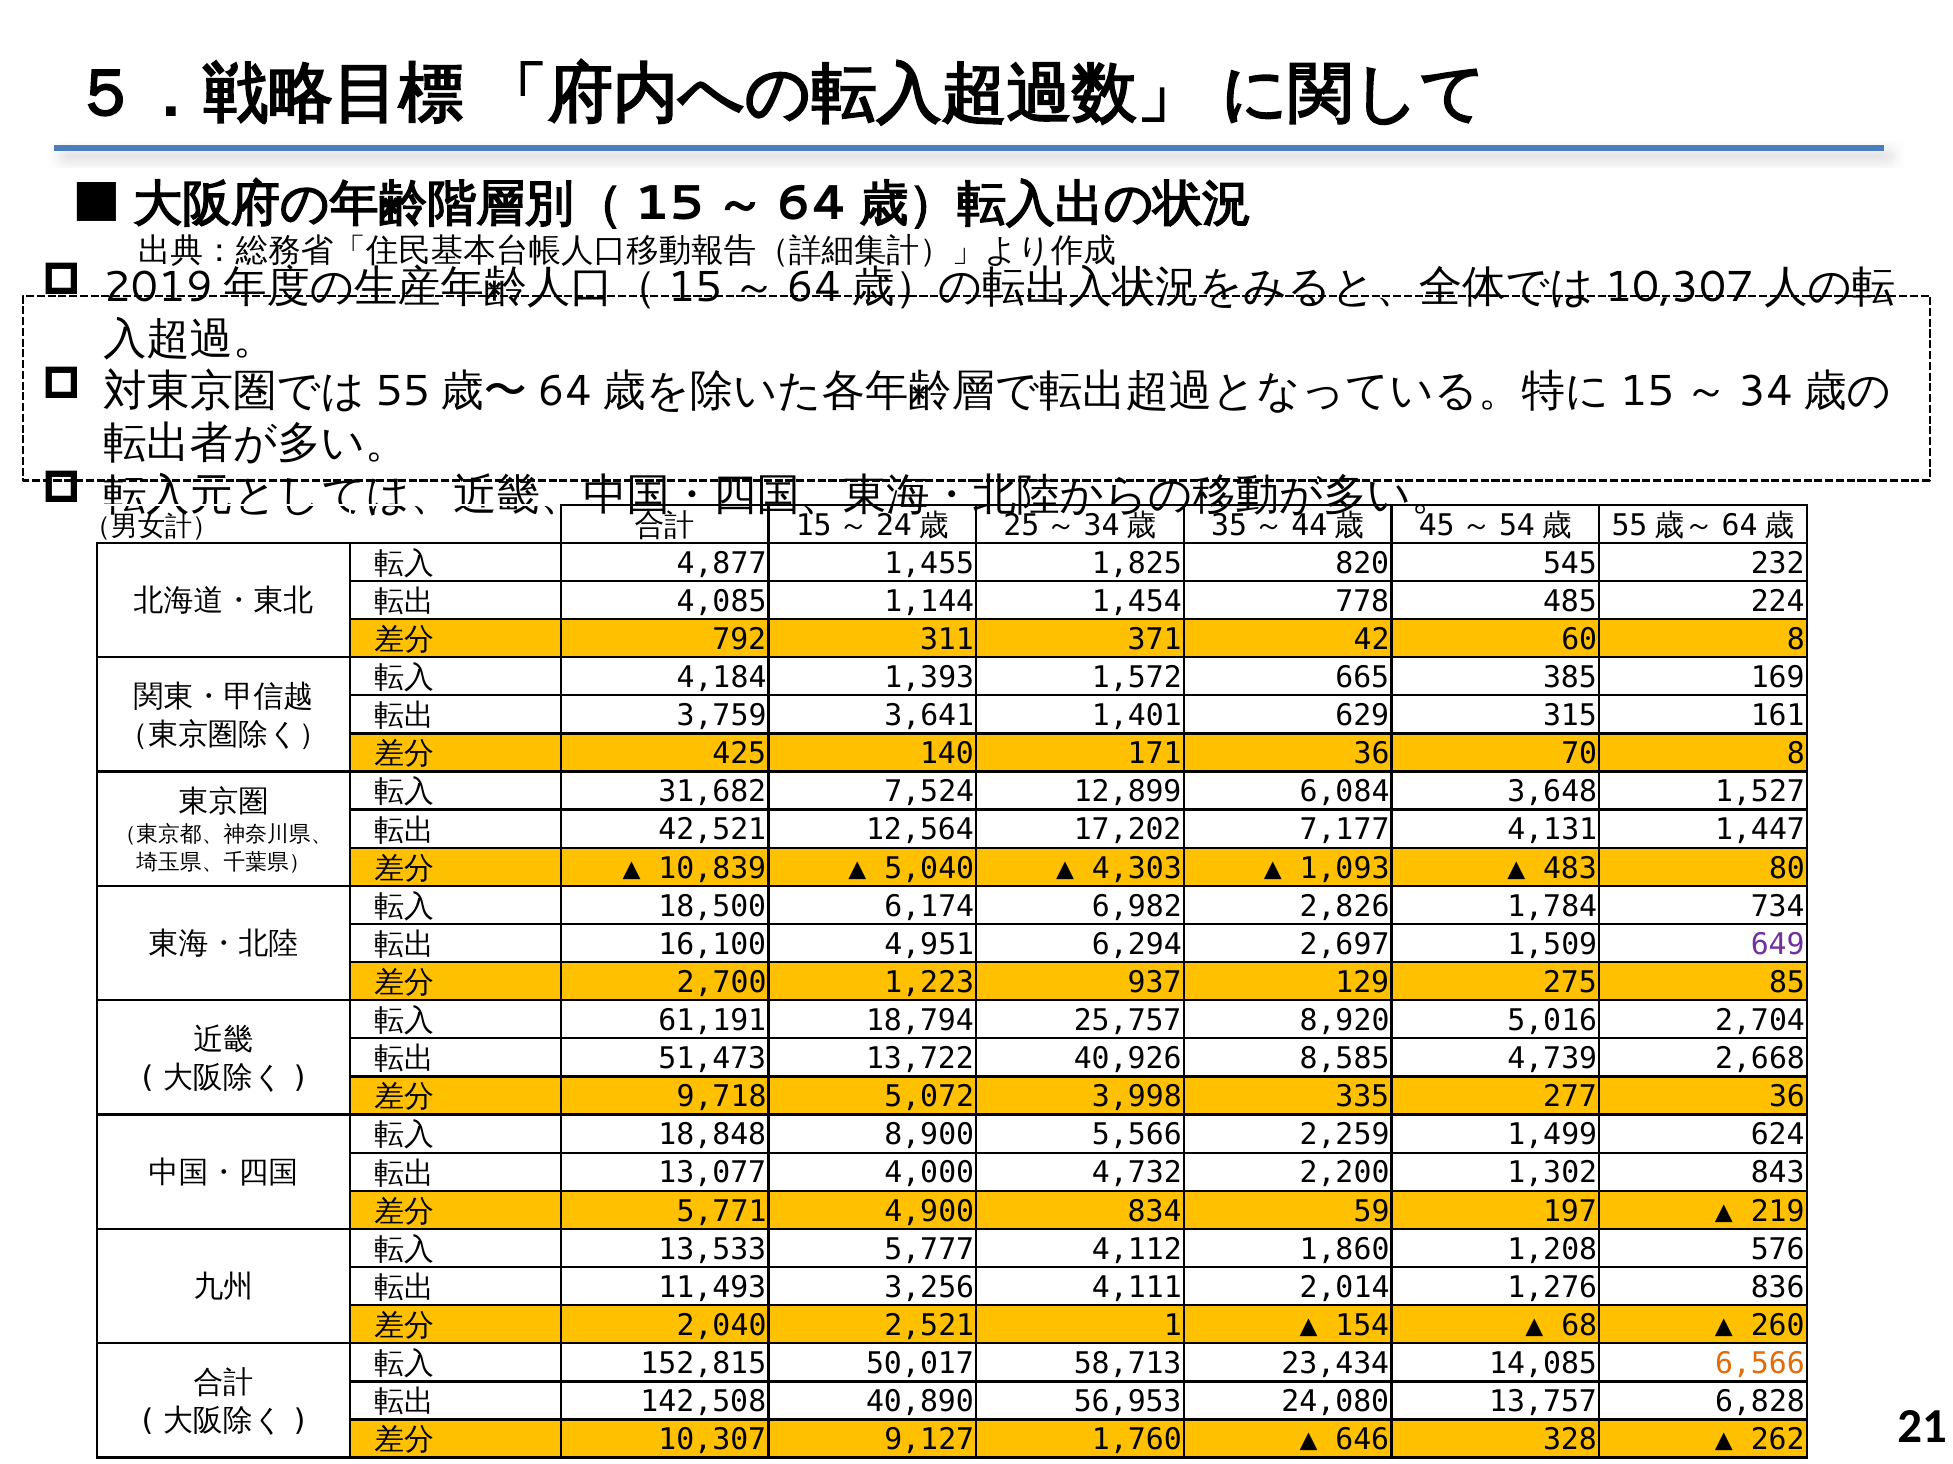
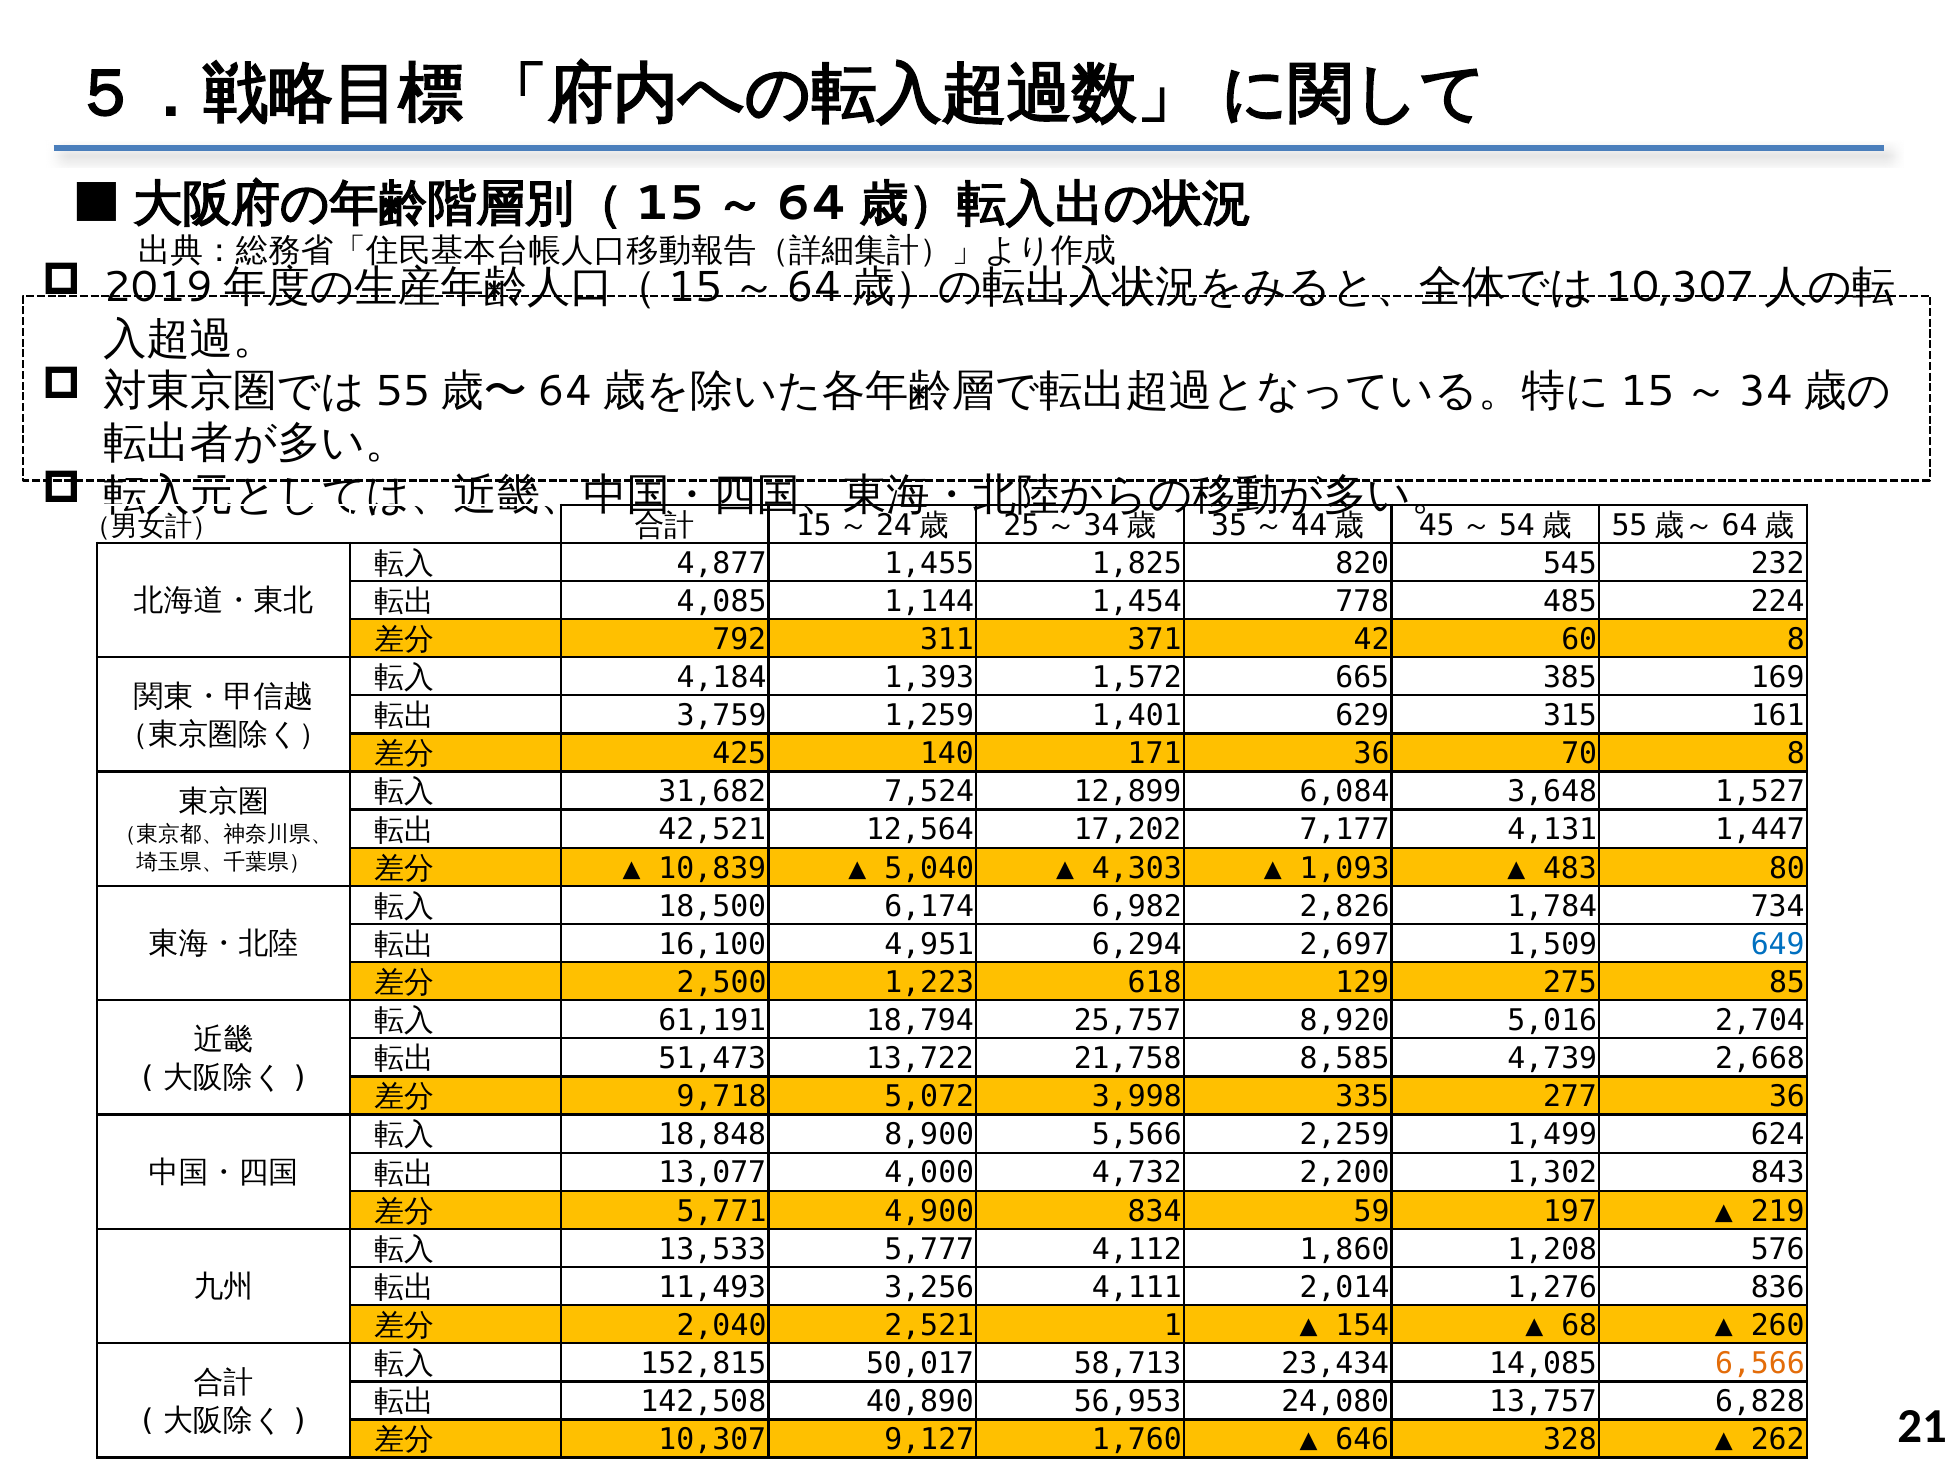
3,641: 3,641 -> 1,259 (929, 716)
649 colour: purple -> blue (1778, 945)
2,700: 2,700 -> 2,500 (722, 983)
937: 937 -> 618 (1155, 983)
40,926: 40,926 -> 21,758 (1128, 1059)
